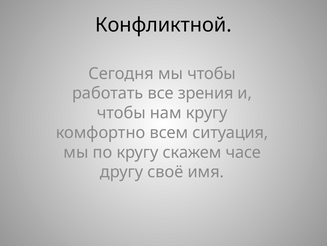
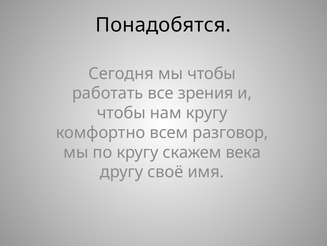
Конфликтной: Конфликтной -> Понадобятся (163, 25)
ситуация: ситуация -> разговор (230, 132)
часе: часе -> века (243, 152)
